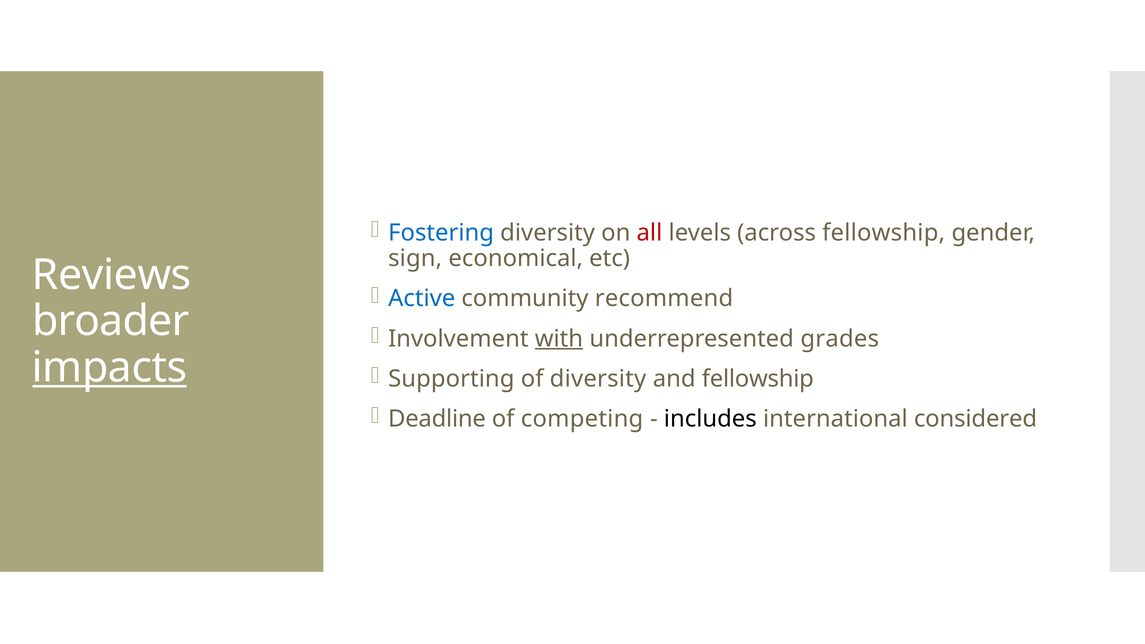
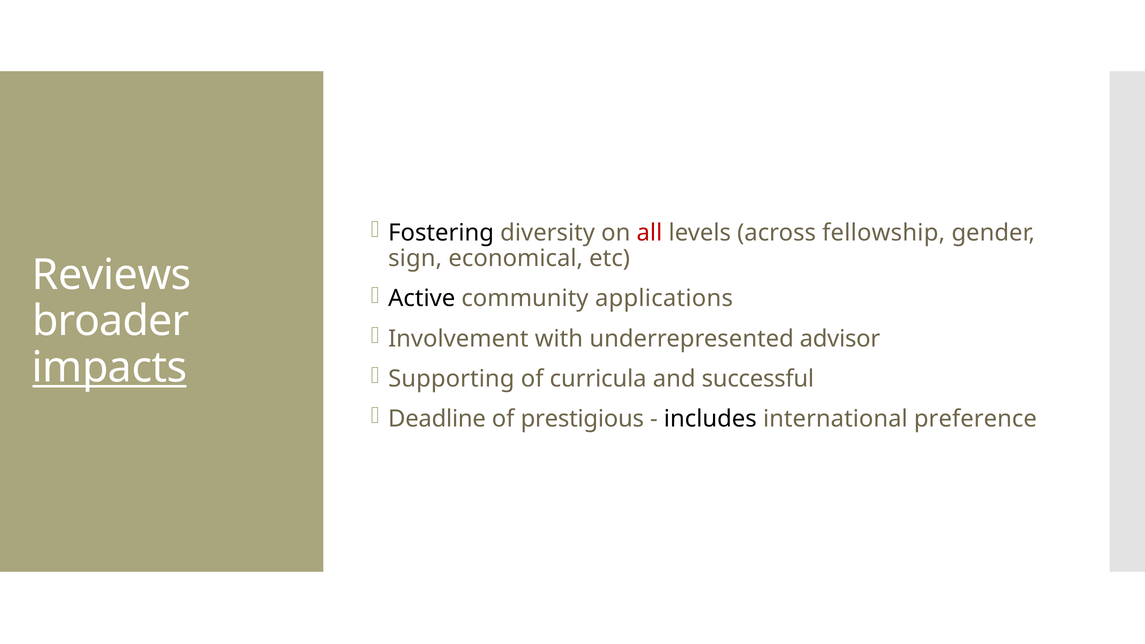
Fostering colour: blue -> black (441, 233)
Active colour: blue -> black (422, 299)
recommend: recommend -> applications (664, 299)
with underline: present -> none (559, 339)
grades: grades -> advisor (840, 339)
of diversity: diversity -> curricula (598, 379)
and fellowship: fellowship -> successful (758, 379)
competing: competing -> prestigious (582, 419)
considered: considered -> preference (975, 419)
